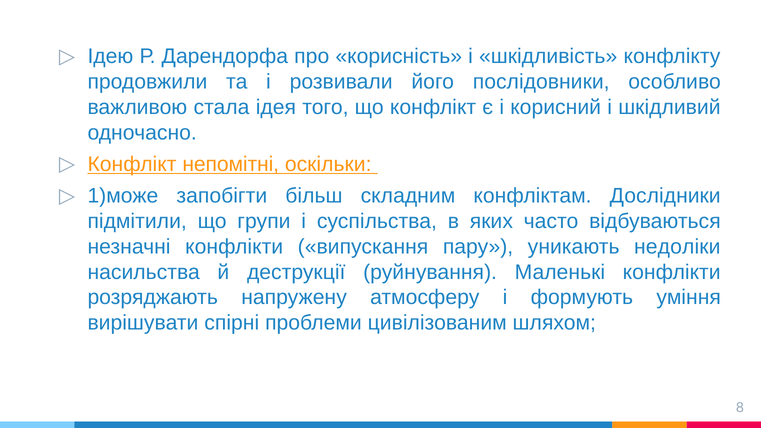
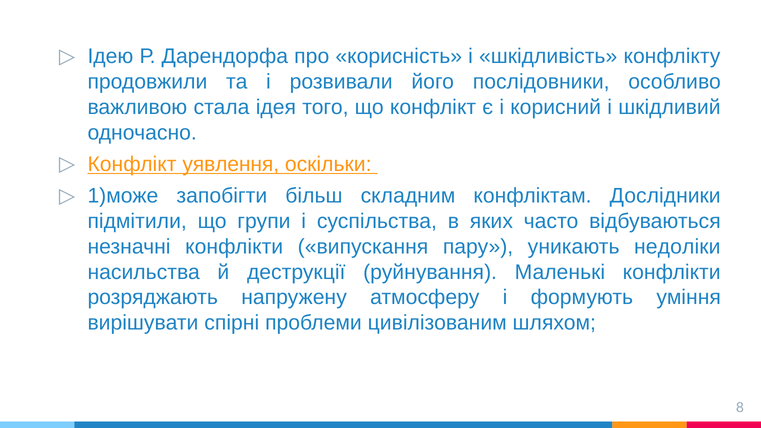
непомітні: непомітні -> уявлення (231, 164)
